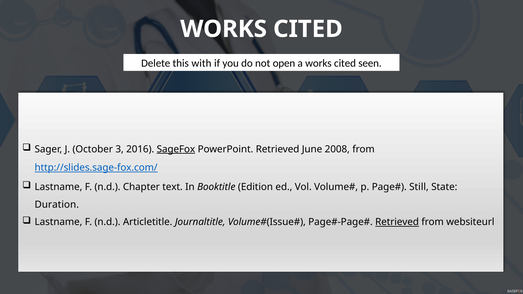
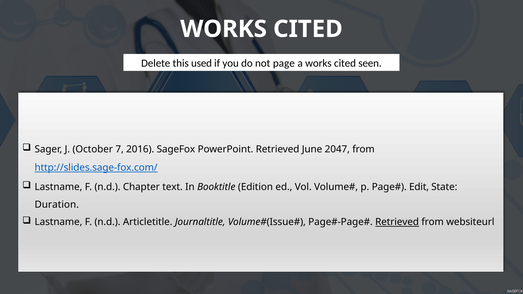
with: with -> used (202, 63)
open: open -> page (284, 63)
3: 3 -> 7 (120, 149)
SageFox underline: present -> none (176, 149)
2008: 2008 -> 2047 (337, 149)
Still: Still -> Edit (419, 187)
